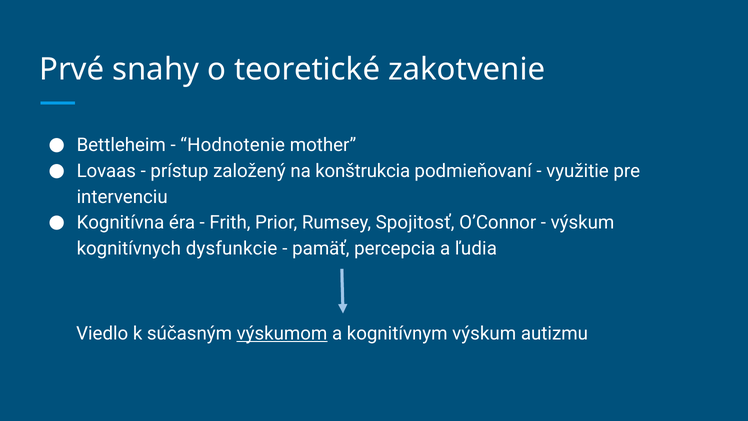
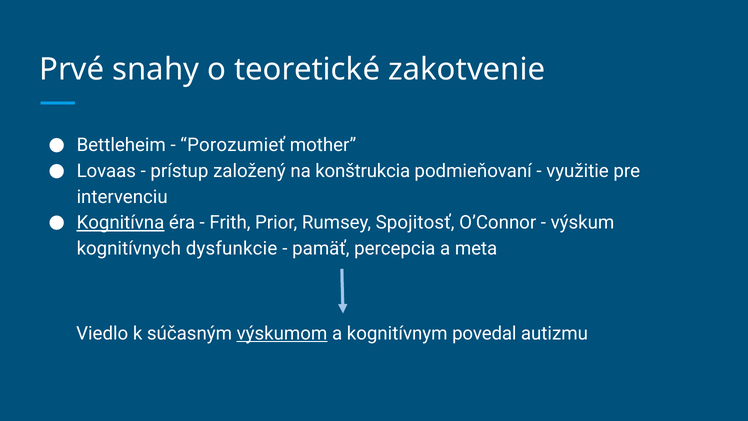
Hodnotenie: Hodnotenie -> Porozumieť (233, 145)
Kognitívna underline: none -> present (120, 223)
ľudia: ľudia -> meta (476, 248)
kognitívnym výskum: výskum -> povedal (484, 333)
